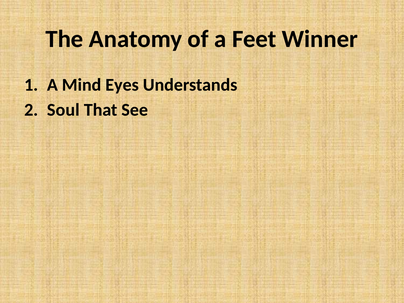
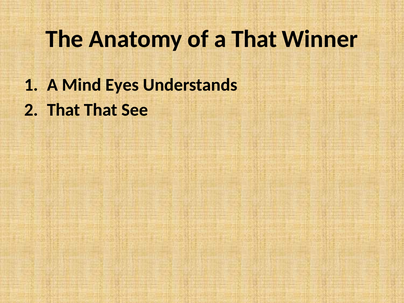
a Feet: Feet -> That (254, 39)
Soul: Soul -> That (63, 110)
